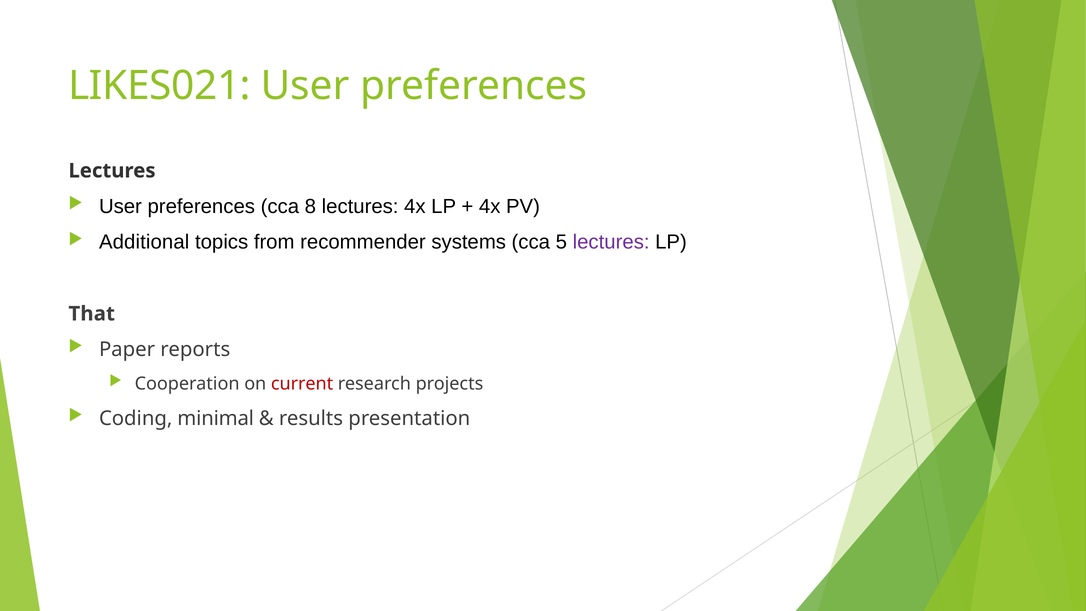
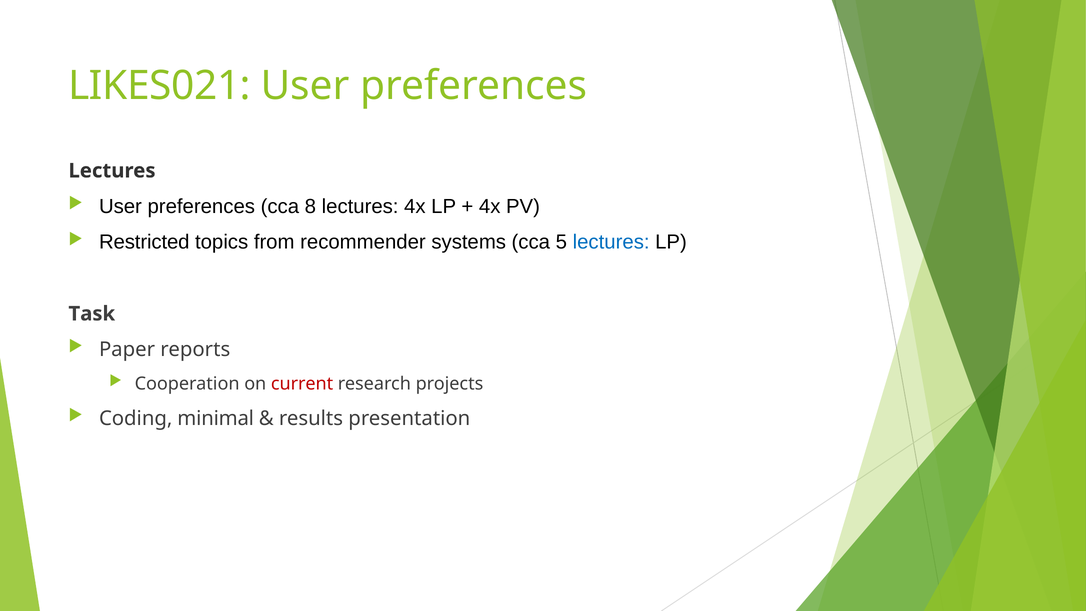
Additional: Additional -> Restricted (144, 242)
lectures colour: purple -> blue (611, 242)
That: That -> Task (92, 314)
